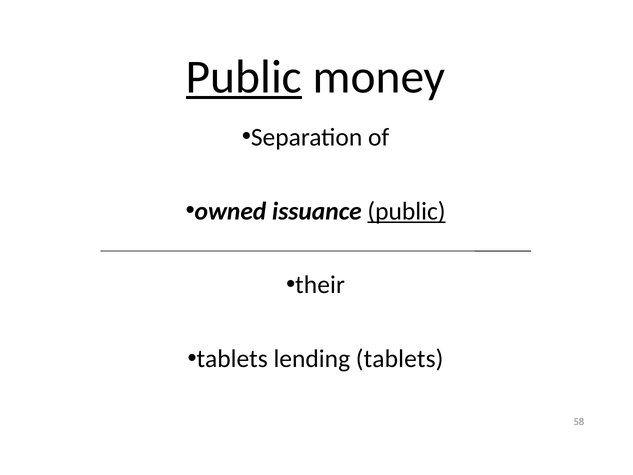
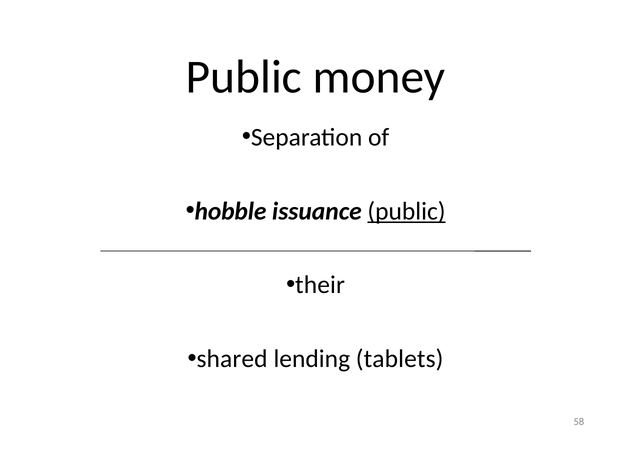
Public underline: present -> none (244, 77)
owned: owned -> hobble (231, 211)
tablets: tablets -> shared (232, 359)
